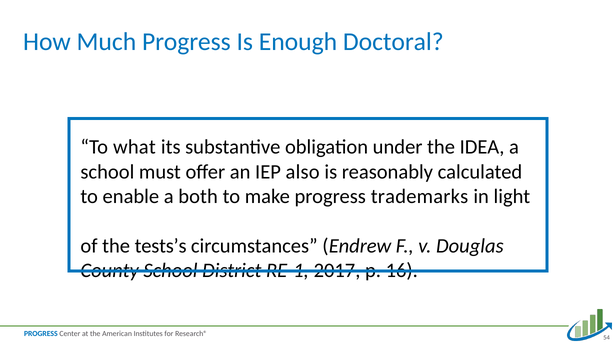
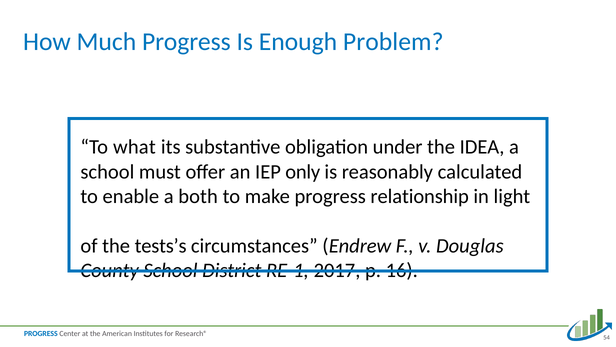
Doctoral: Doctoral -> Problem (393, 42)
also: also -> only (303, 172)
trademarks: trademarks -> relationship (420, 196)
